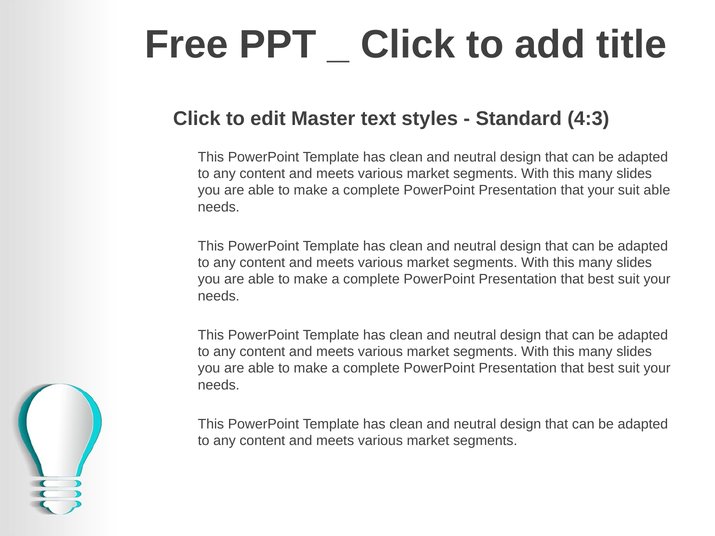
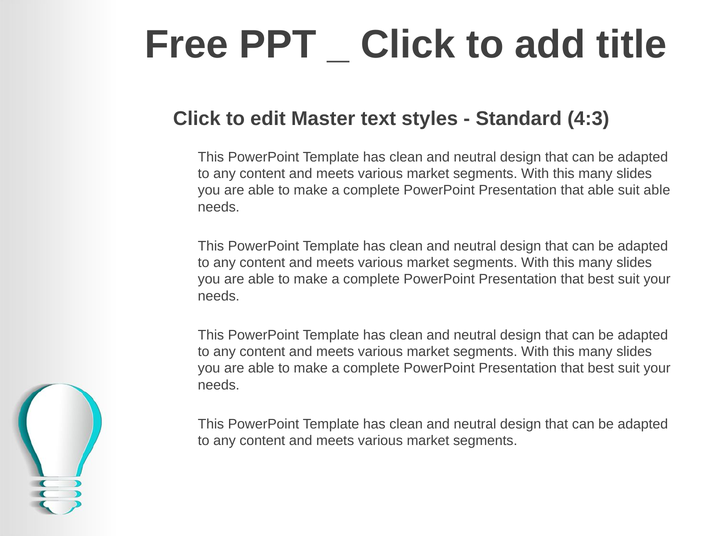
that your: your -> able (601, 190)
